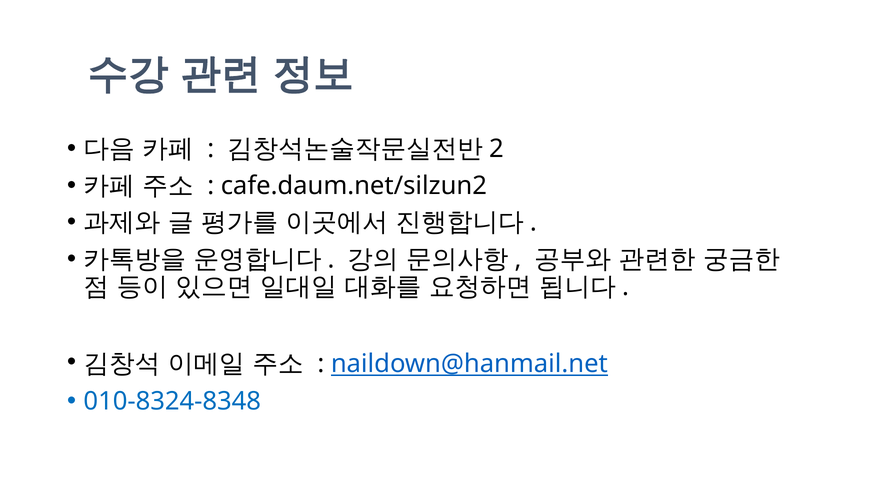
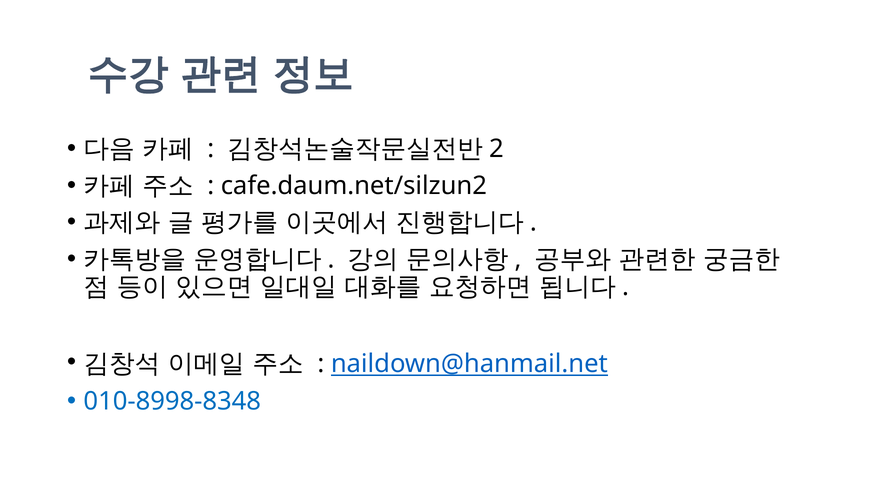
010-8324-8348: 010-8324-8348 -> 010-8998-8348 (172, 401)
